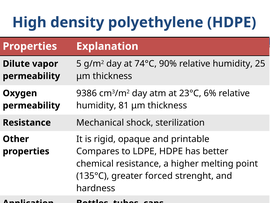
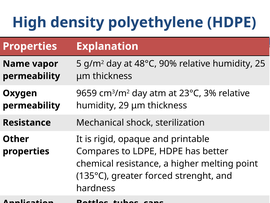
74°C: 74°C -> 48°C (146, 64)
Dilute: Dilute -> Name (16, 64)
9386: 9386 -> 9659 (87, 93)
6%: 6% -> 3% (210, 93)
81: 81 -> 29 (124, 105)
